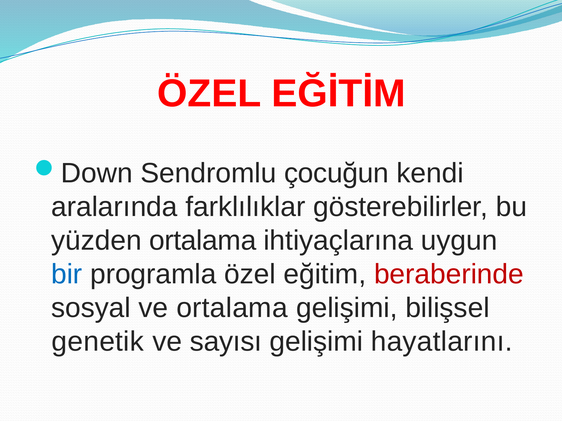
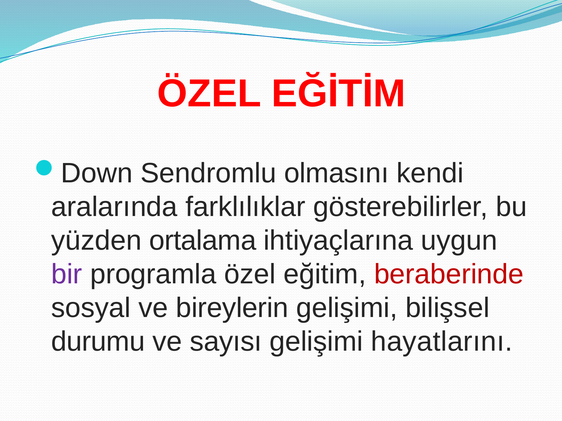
çocuğun: çocuğun -> olmasını (336, 173)
bir colour: blue -> purple (67, 274)
ve ortalama: ortalama -> bireylerin (232, 308)
genetik: genetik -> durumu (98, 342)
